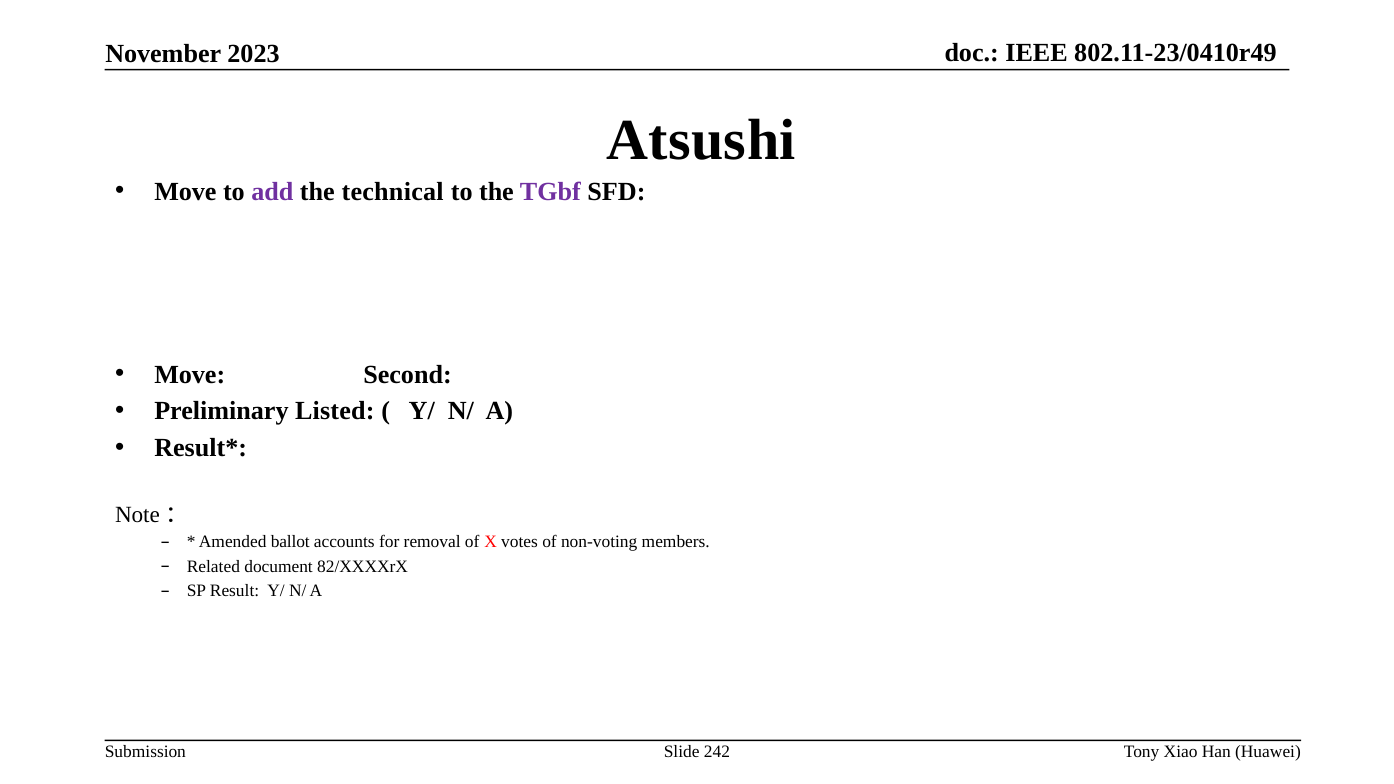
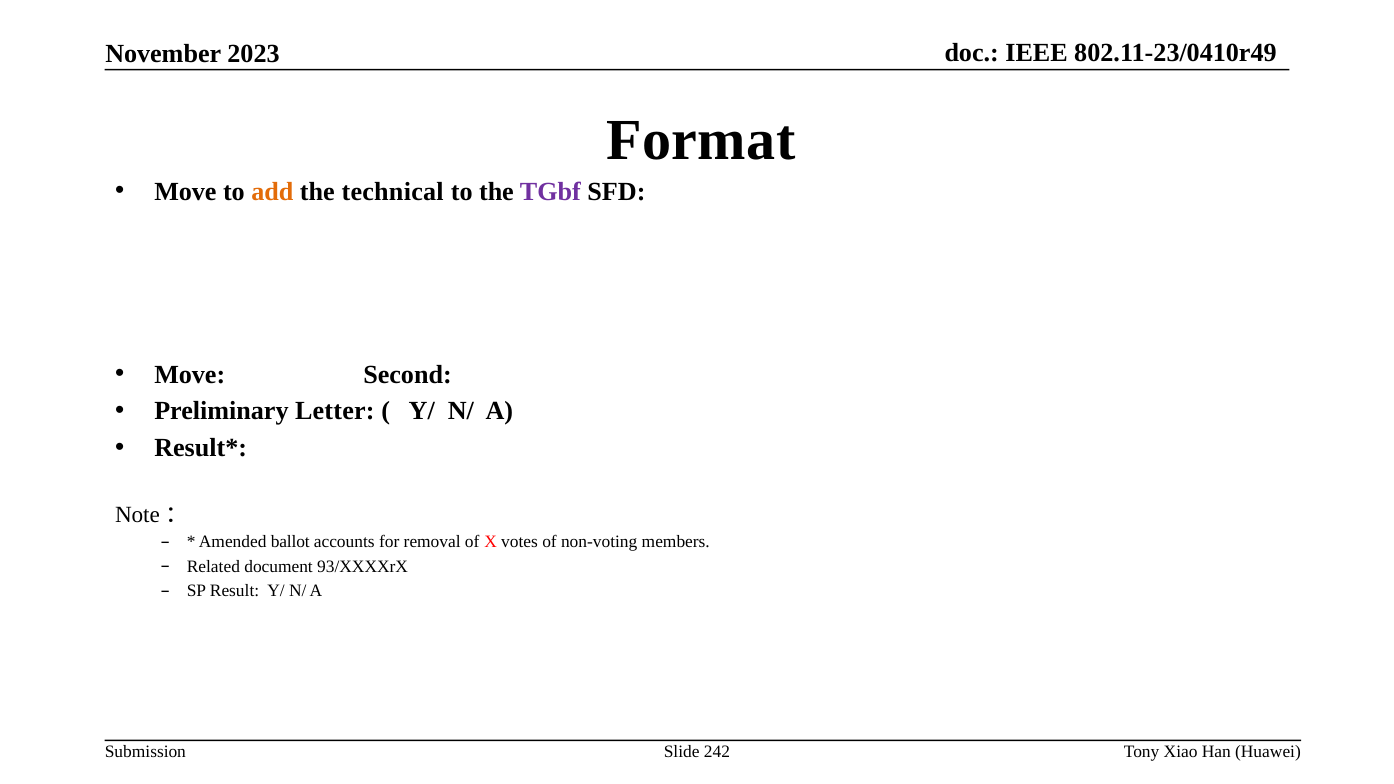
Atsushi: Atsushi -> Format (701, 140)
add colour: purple -> orange (272, 192)
Listed: Listed -> Letter (335, 411)
82/XXXXrX: 82/XXXXrX -> 93/XXXXrX (363, 566)
